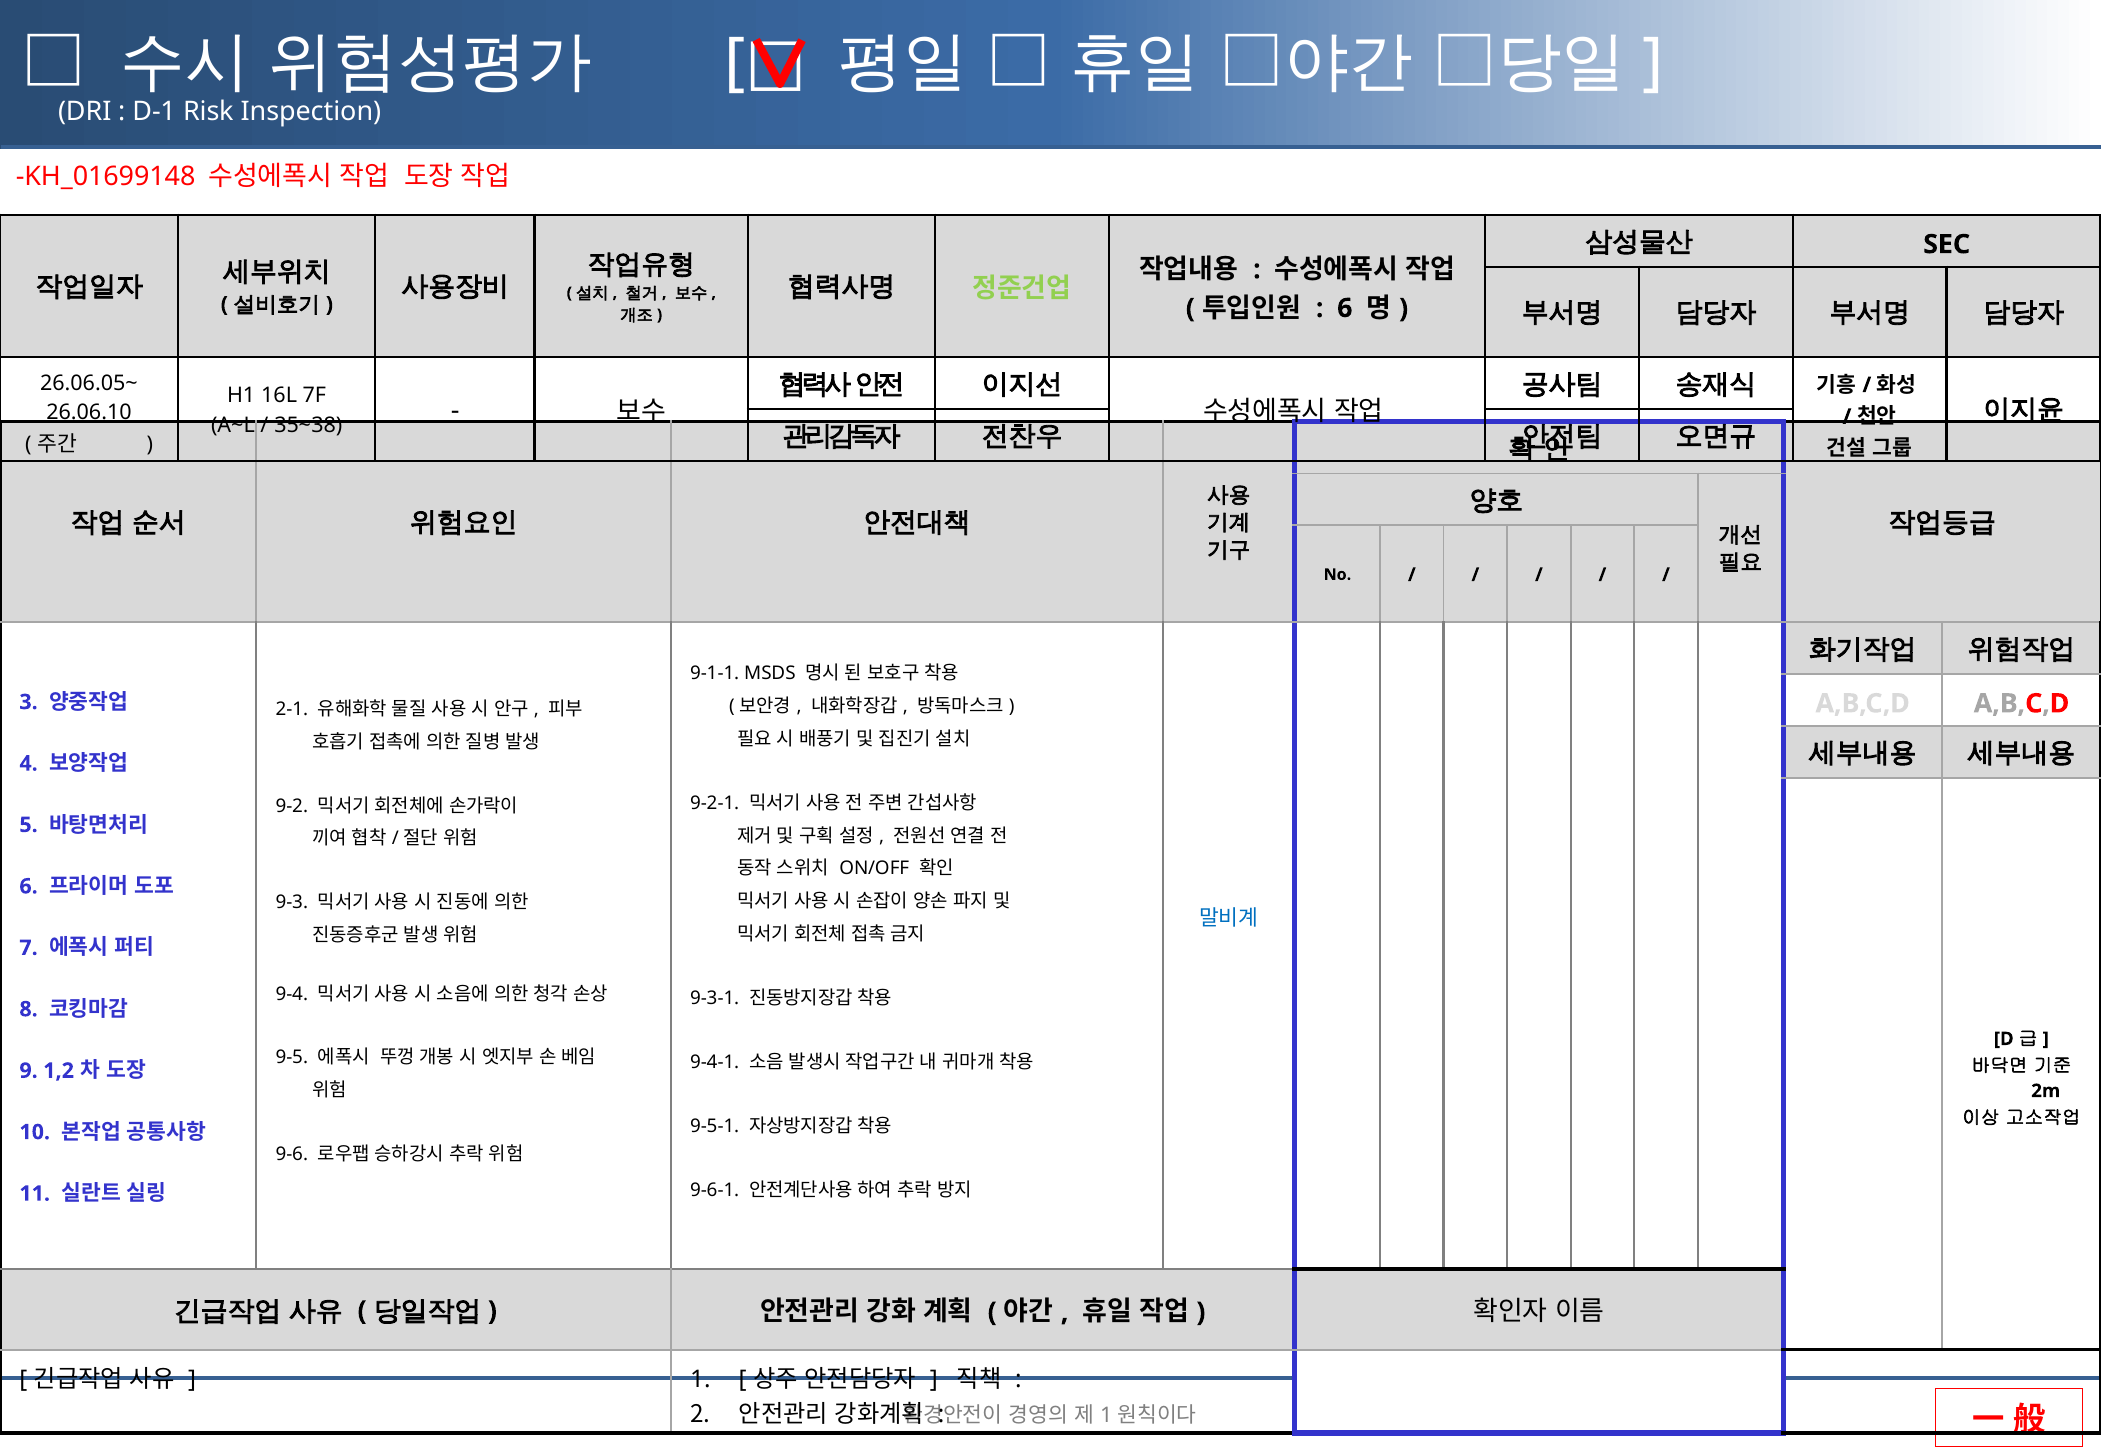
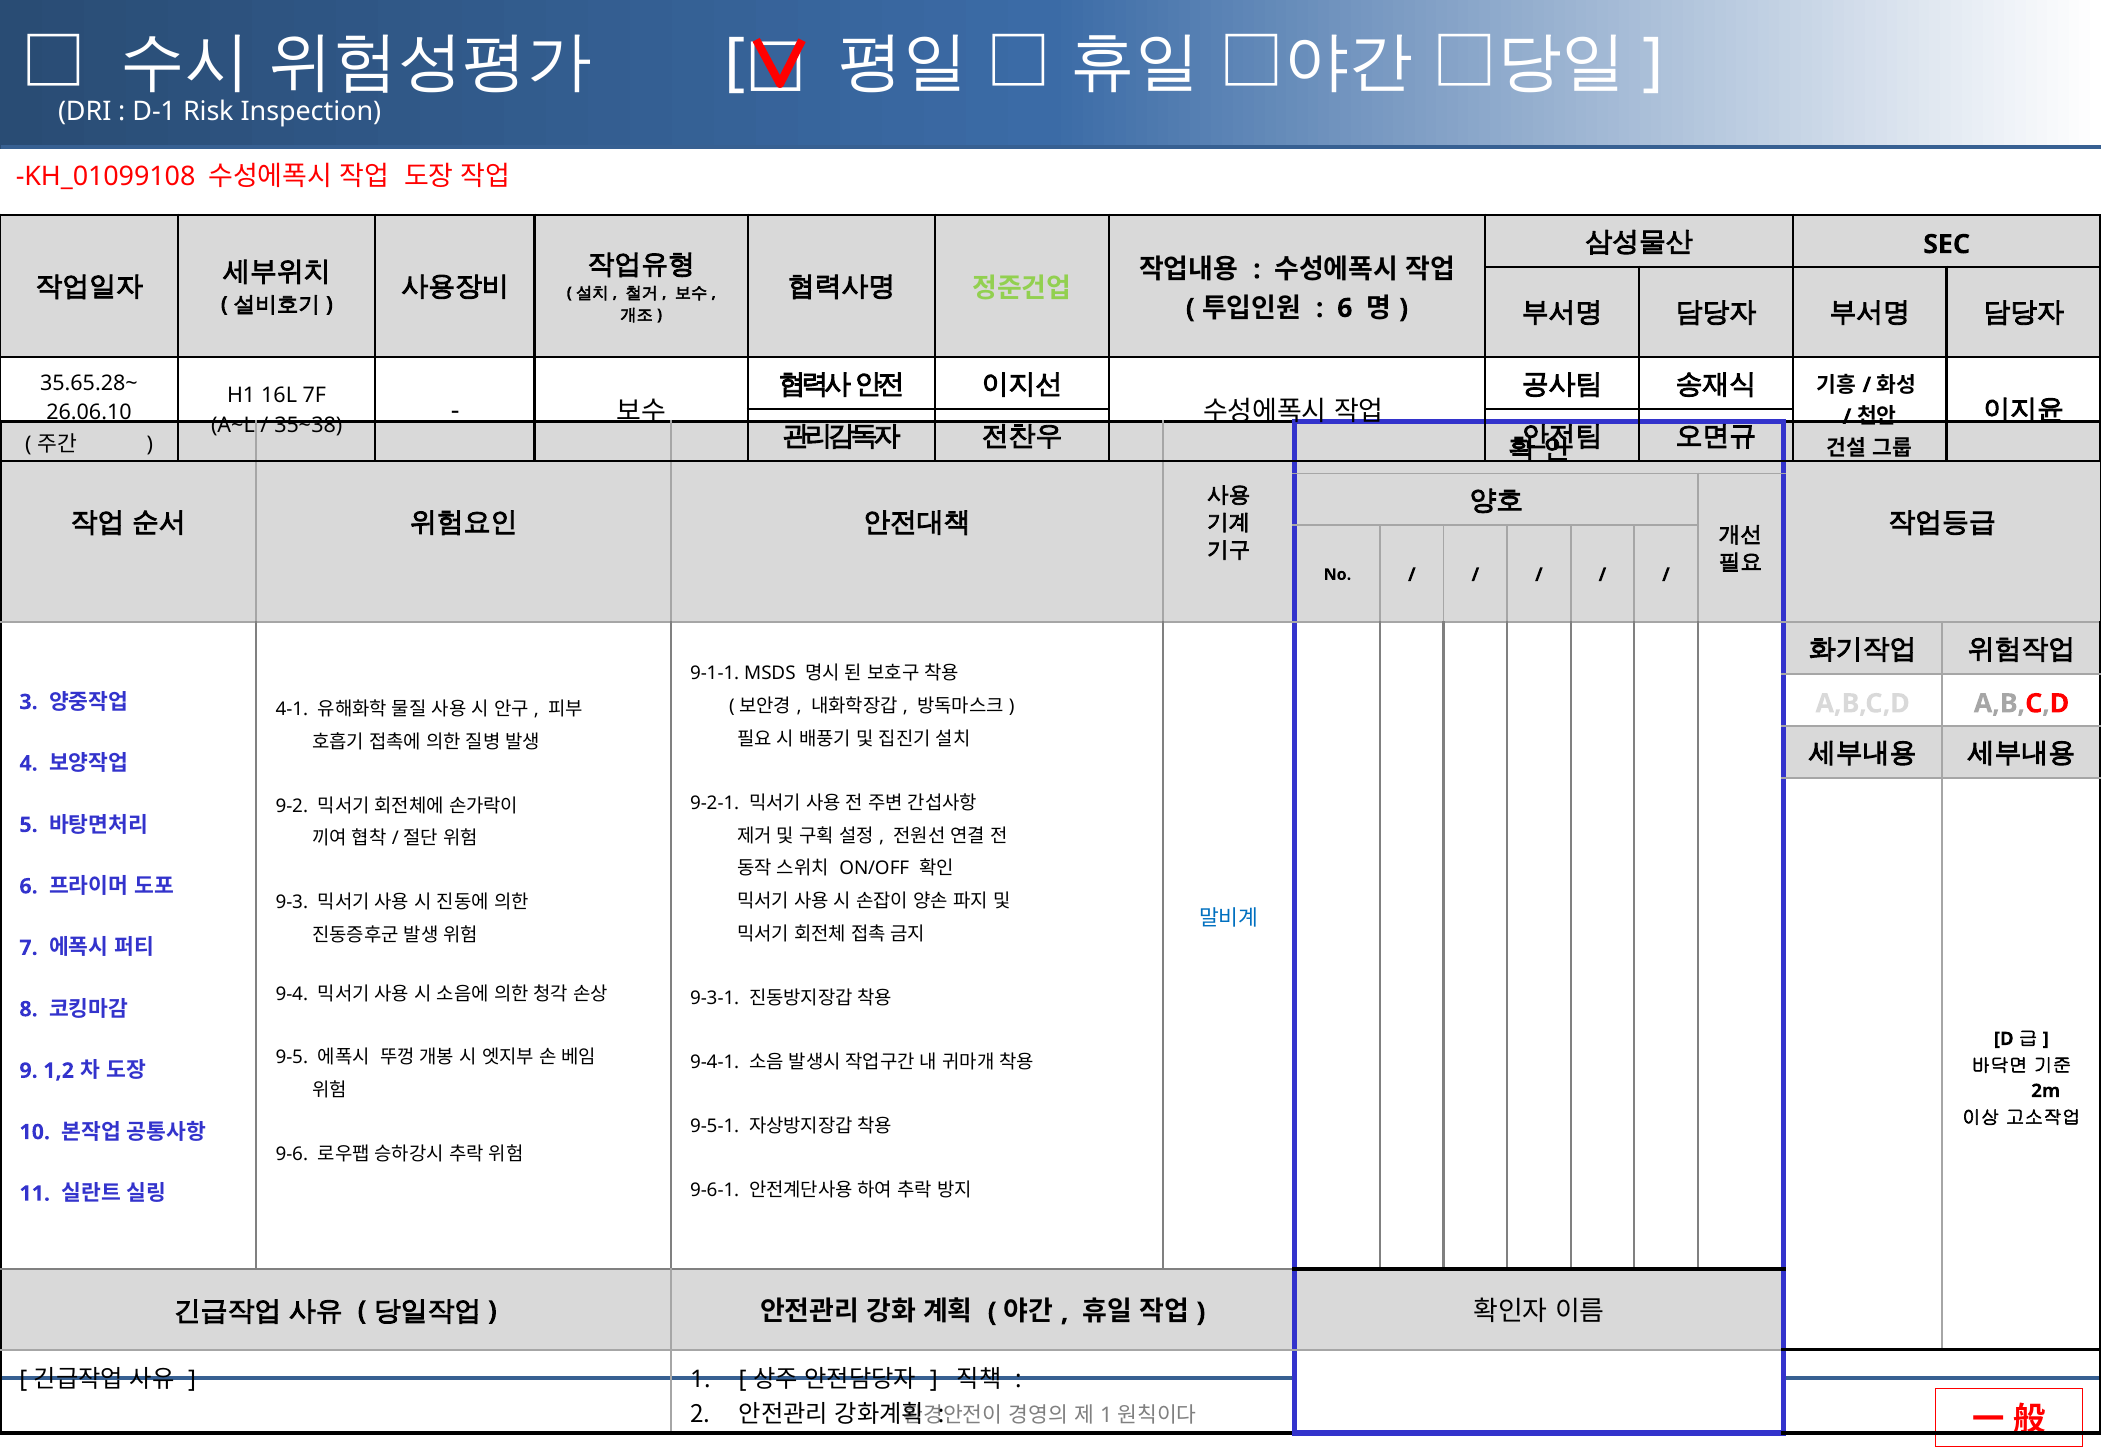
KH_01699148: KH_01699148 -> KH_01099108 (106, 176)
26.06.05~: 26.06.05~ -> 35.65.28~ (89, 383)
2-1: 2-1 -> 4-1 (292, 709)
